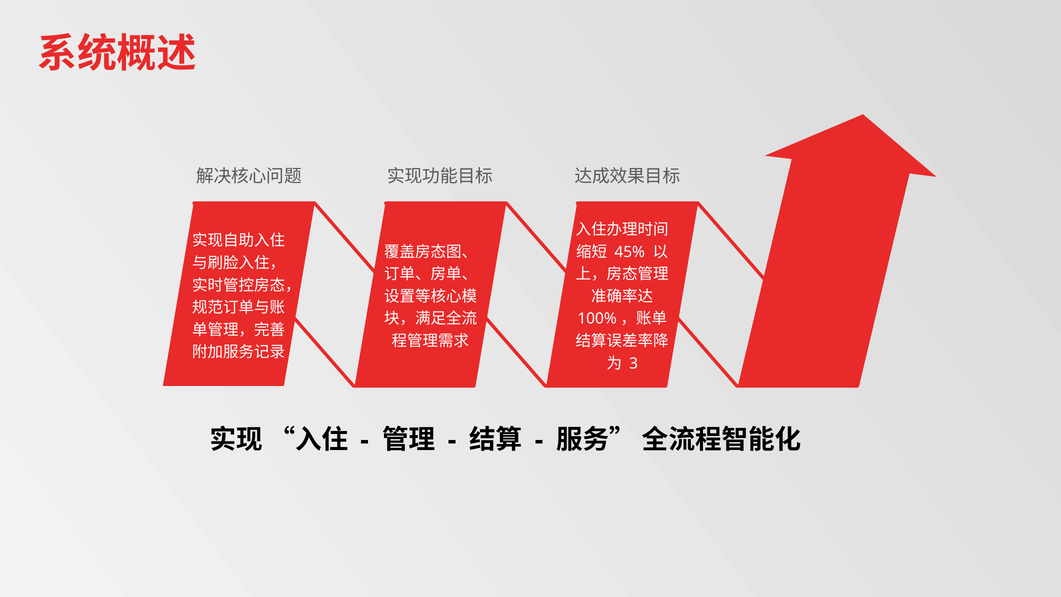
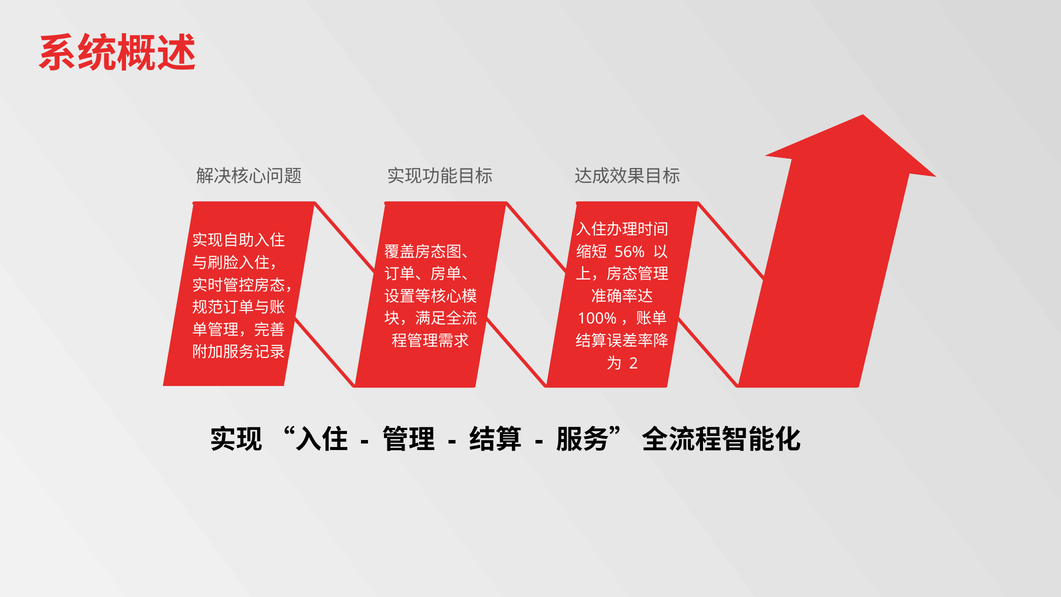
45%: 45% -> 56% (630, 252)
3: 3 -> 2 (634, 363)
